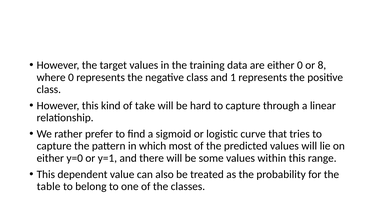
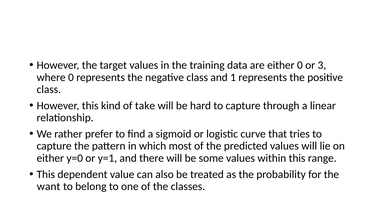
8: 8 -> 3 (322, 65)
table: table -> want (49, 187)
